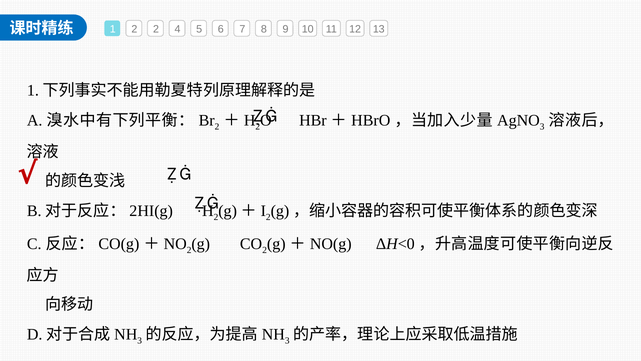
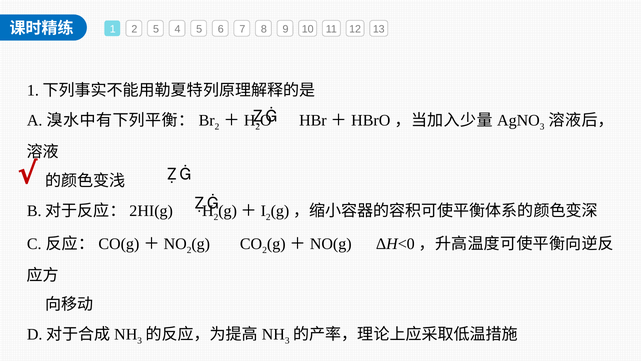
2 2: 2 -> 5 (156, 29)
